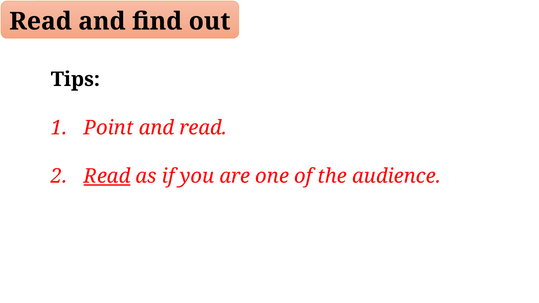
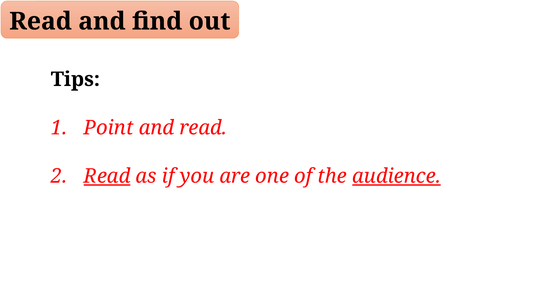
audience underline: none -> present (396, 176)
